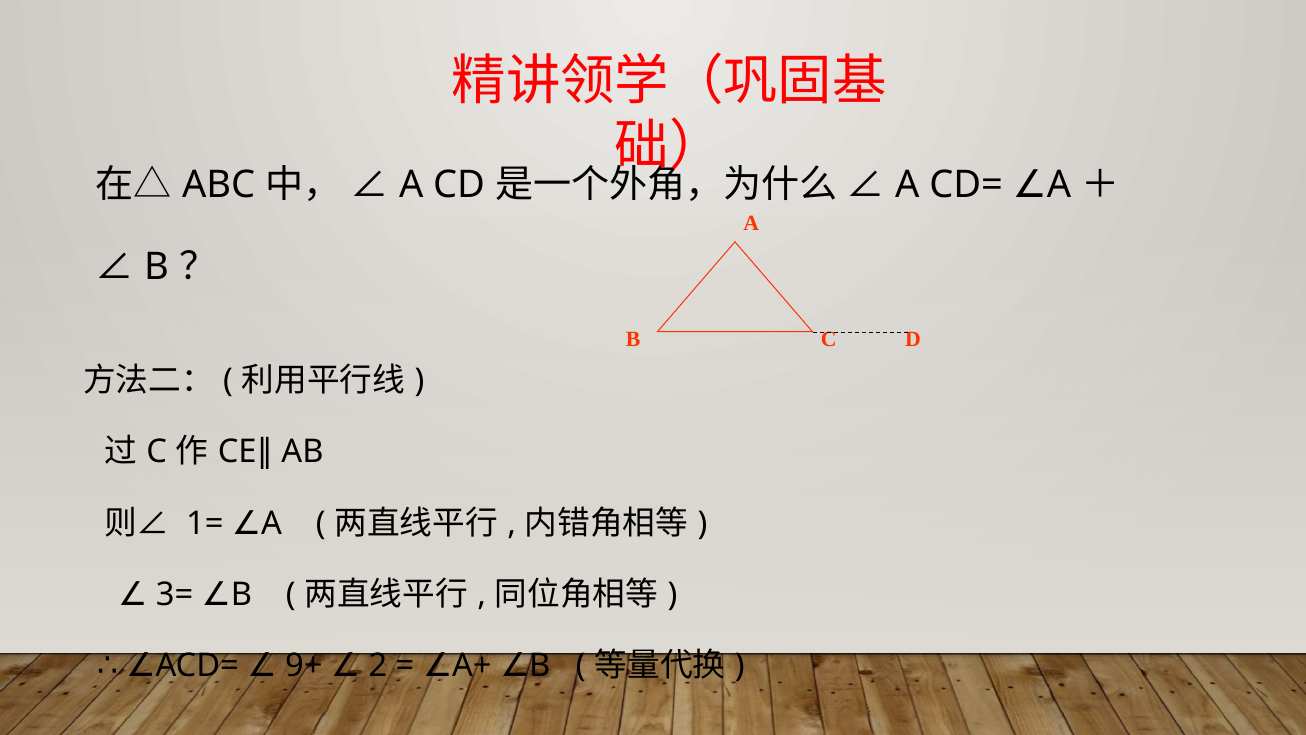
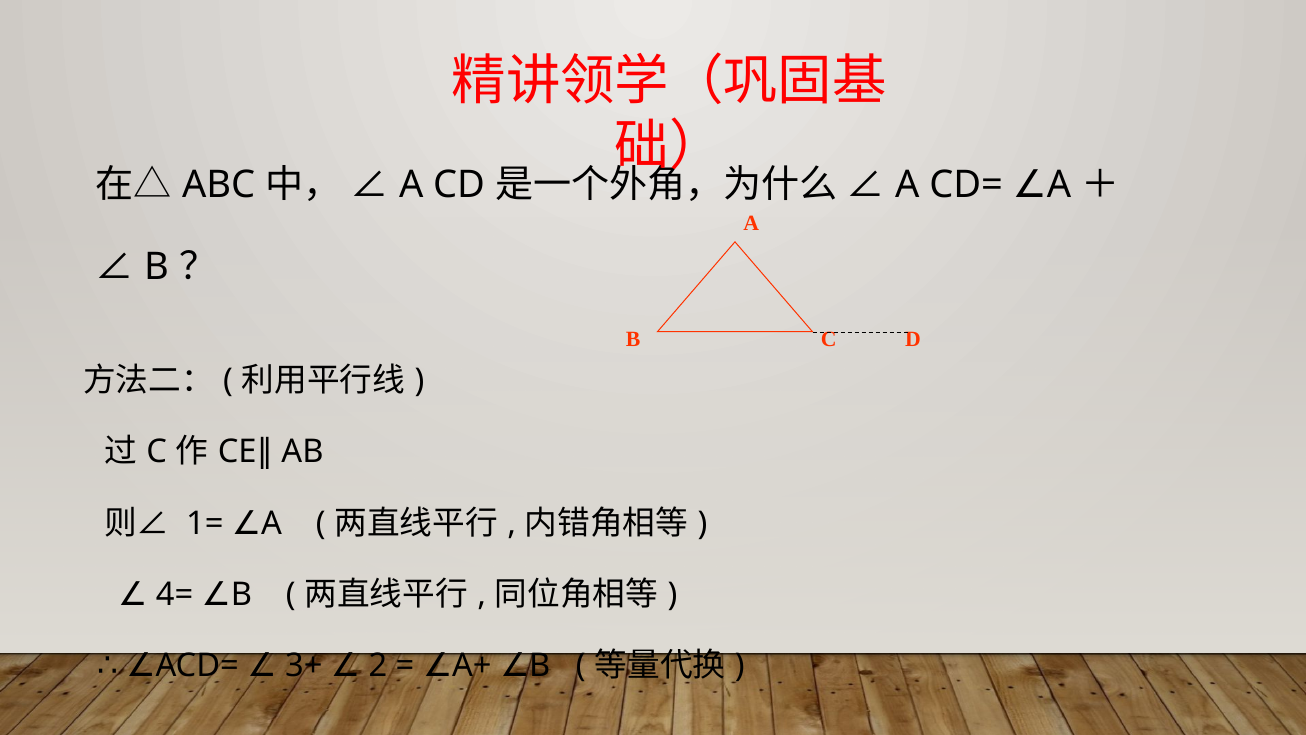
3=: 3= -> 4= (175, 594)
9+: 9+ -> 3+ (304, 666)
